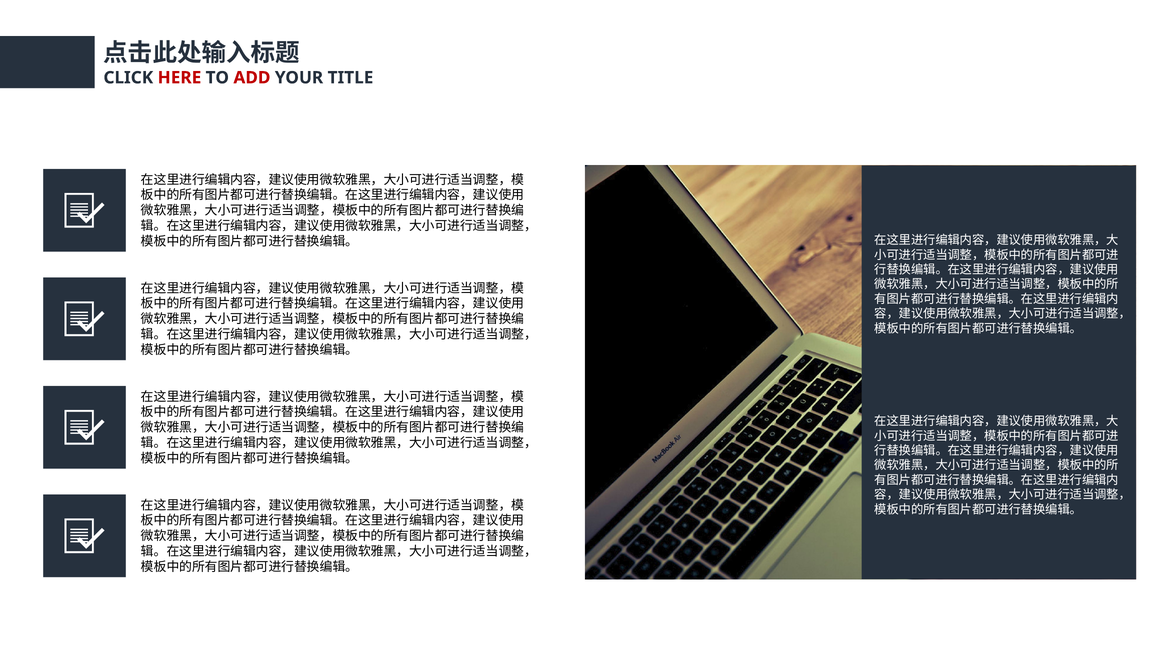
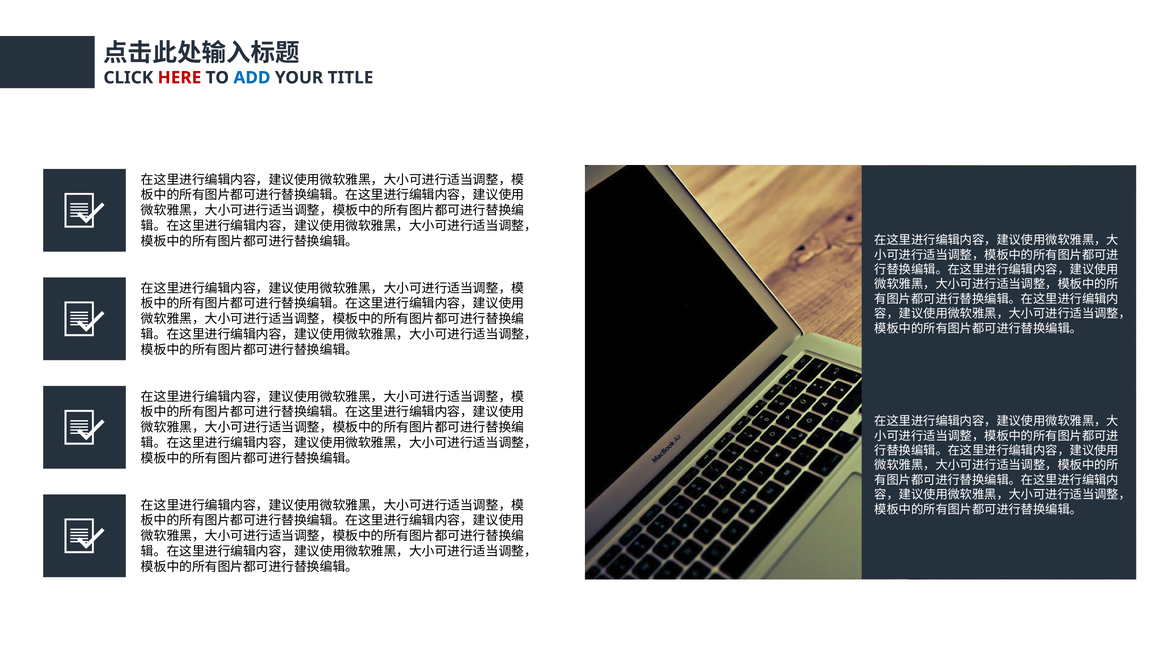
ADD colour: red -> blue (252, 78)
